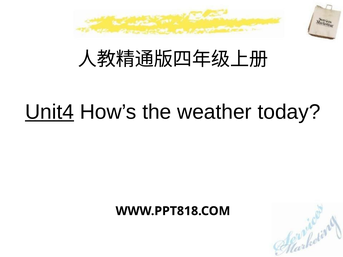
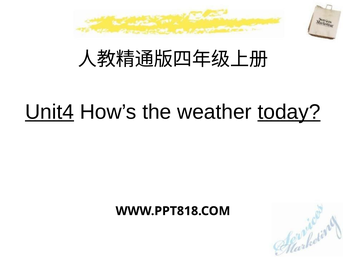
today underline: none -> present (289, 112)
